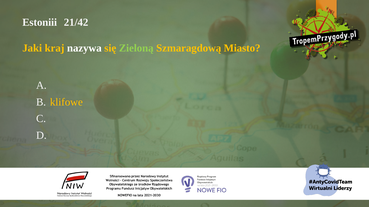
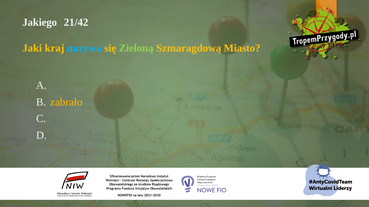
Estoniii: Estoniii -> Jakiego (40, 22)
nazywa colour: white -> light blue (84, 48)
klifowe: klifowe -> zabrało (66, 102)
